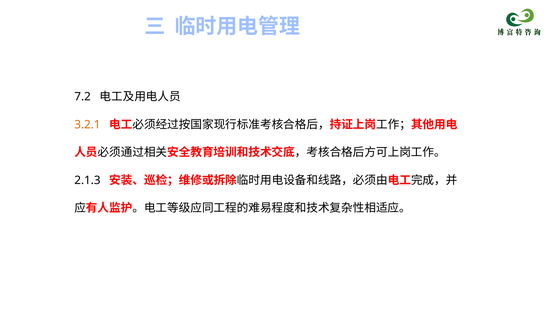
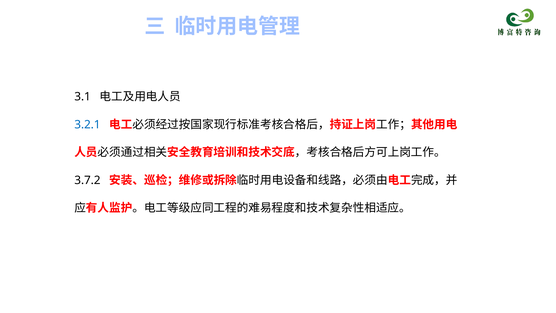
7.2: 7.2 -> 3.1 (83, 97)
3.2.1 colour: orange -> blue (87, 124)
2.1.3: 2.1.3 -> 3.7.2 (87, 180)
